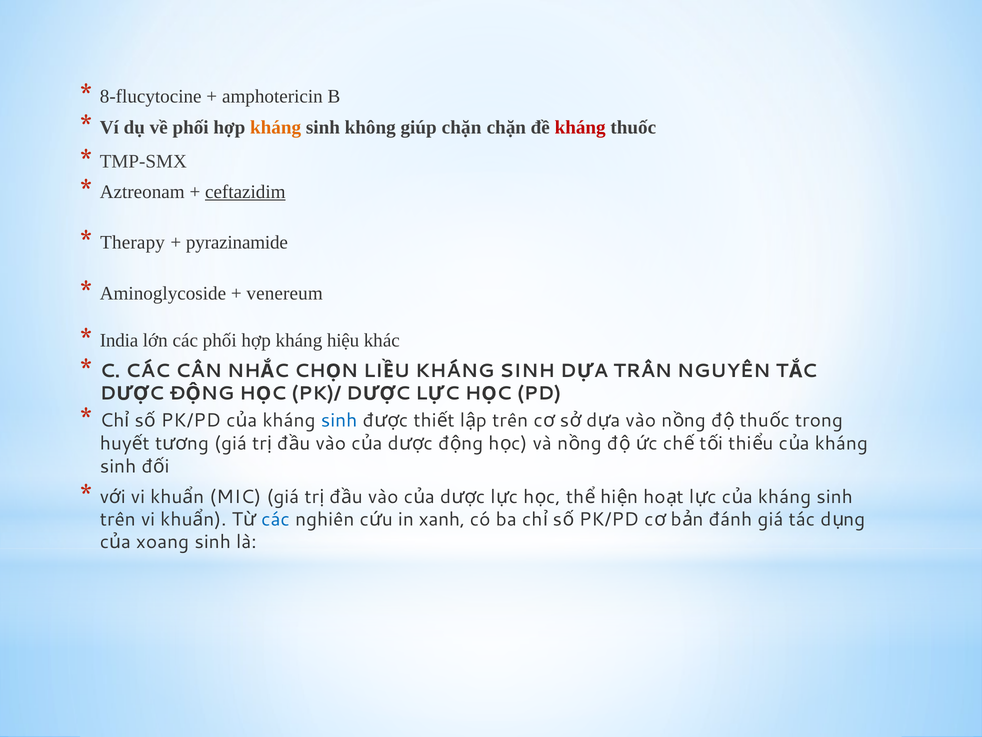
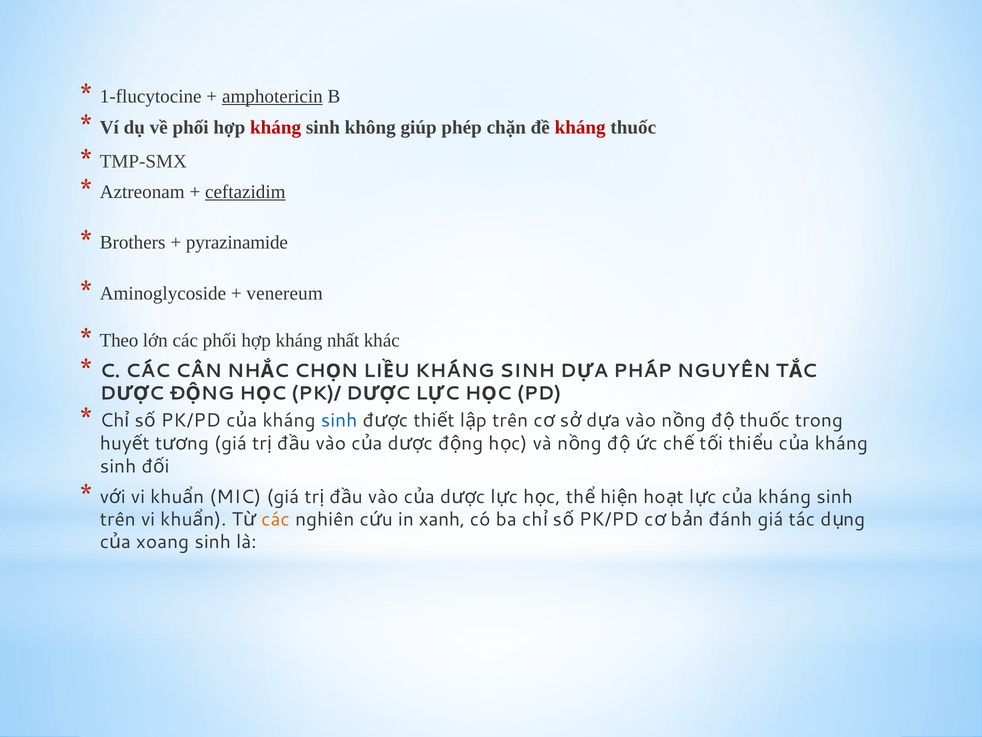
8-flucytocine: 8-flucytocine -> 1-flucytocine (151, 96)
amphotericin underline: none -> present (272, 96)
kháng colour: orange -> red (276, 127)
giúp chặn: chặn -> phép (462, 127)
Therapy: Therapy -> Brothers (133, 242)
India: India -> Theo (119, 340)
hiệu: hiệu -> nhất (343, 340)
TRÂN: TRÂN -> PHÁP (642, 371)
các colour: blue -> orange (275, 519)
